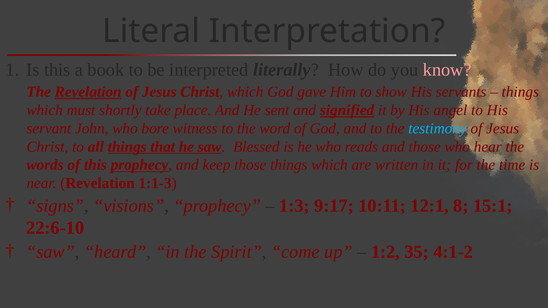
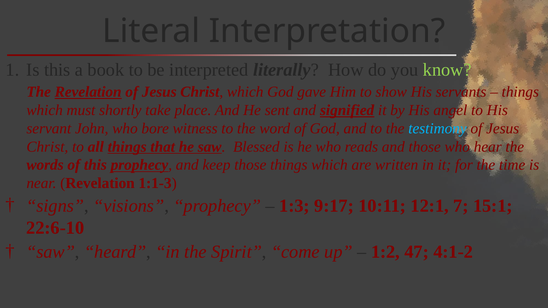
know colour: pink -> light green (447, 70)
8: 8 -> 7 (461, 206)
35: 35 -> 47 (417, 252)
